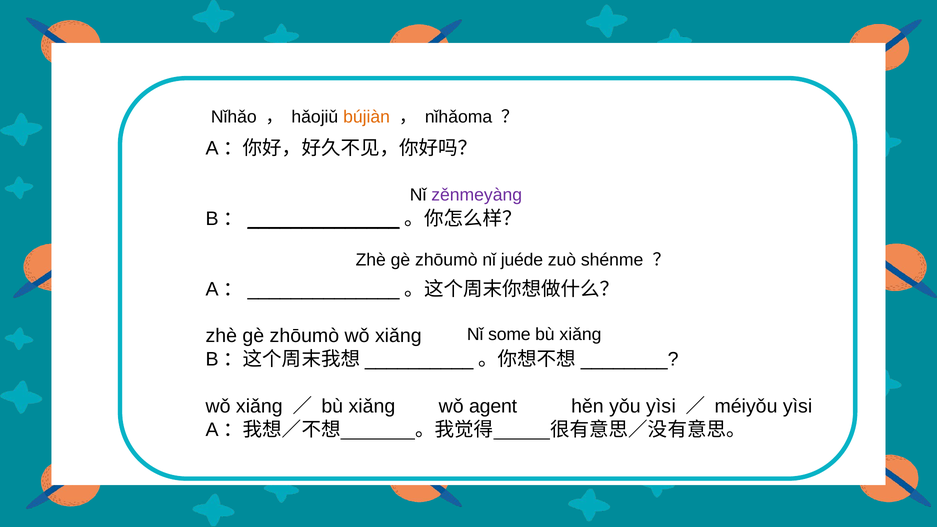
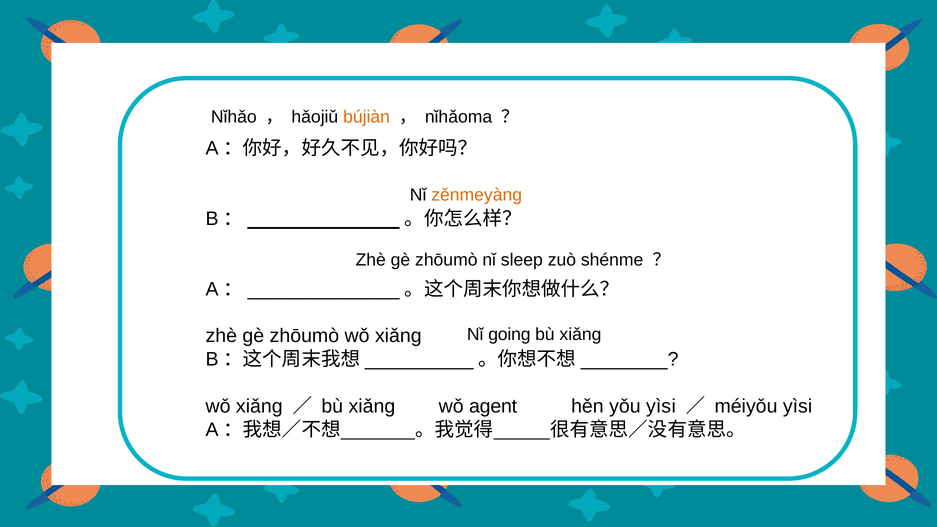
zěnmeyàng colour: purple -> orange (477, 195)
juéde: juéde -> sleep (522, 260)
some: some -> going (509, 334)
